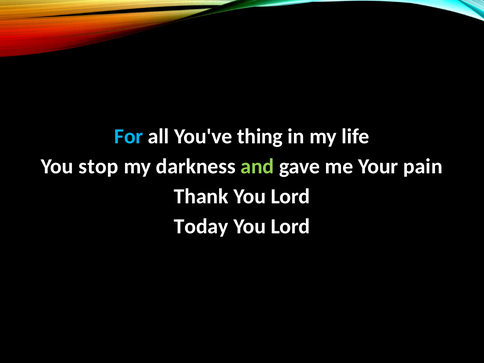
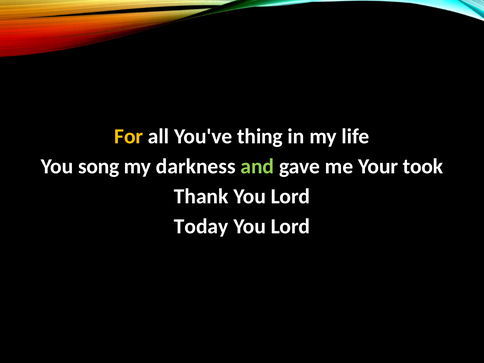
For colour: light blue -> yellow (129, 136)
stop: stop -> song (99, 166)
pain: pain -> took (423, 166)
